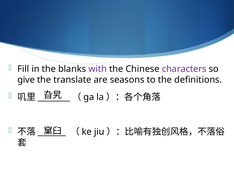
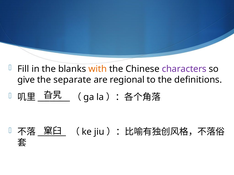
with colour: purple -> orange (98, 69)
translate: translate -> separate (72, 80)
seasons: seasons -> regional (127, 80)
